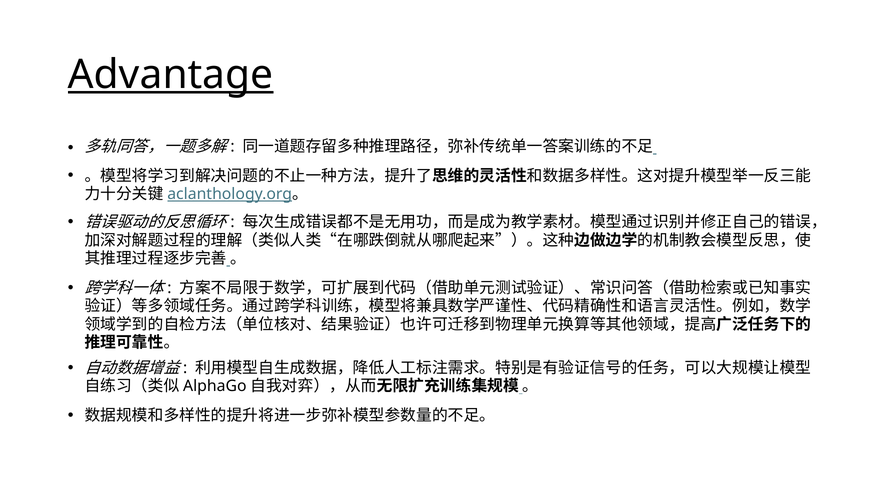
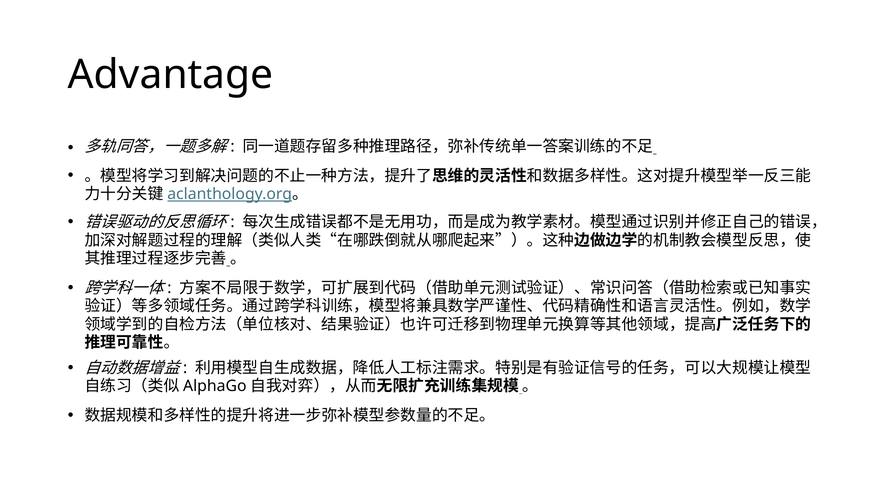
Advantage underline: present -> none (171, 75)
